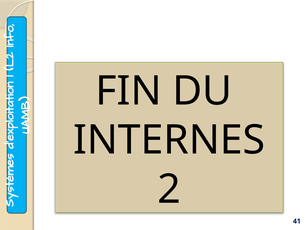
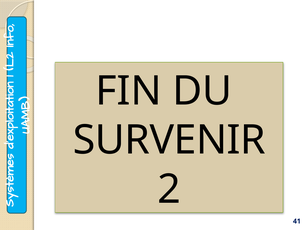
INTERNES: INTERNES -> SURVENIR (169, 140)
